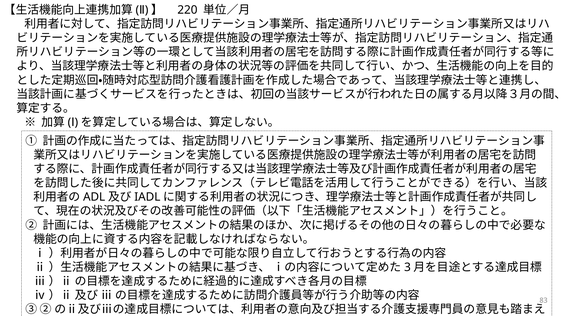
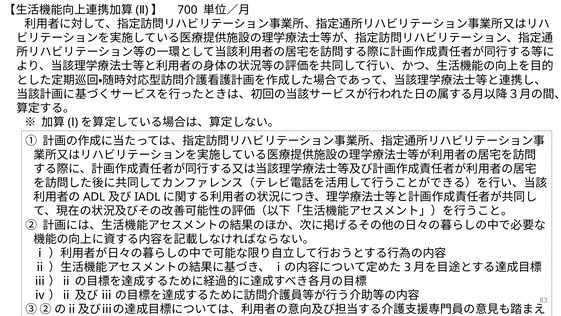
220: 220 -> 700 (187, 10)
